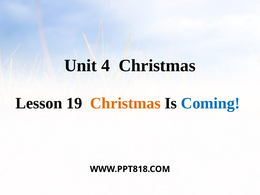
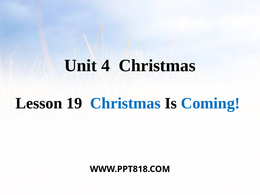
Christmas colour: orange -> blue (125, 103)
